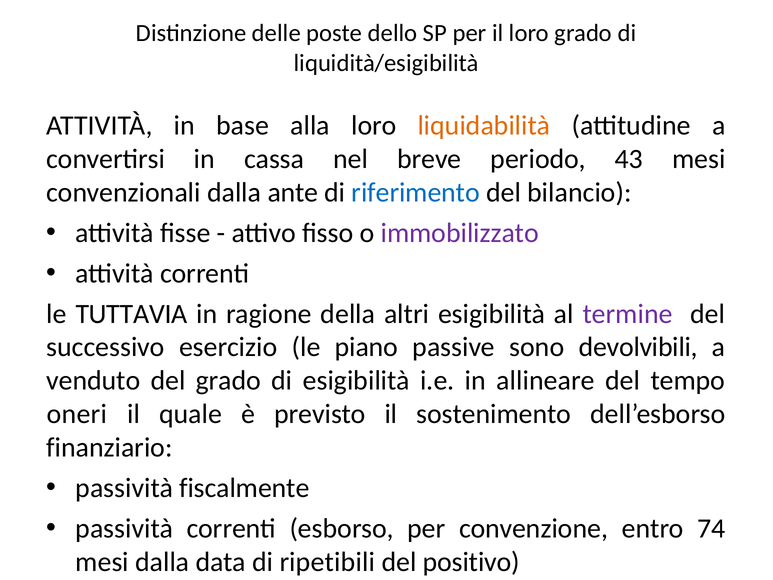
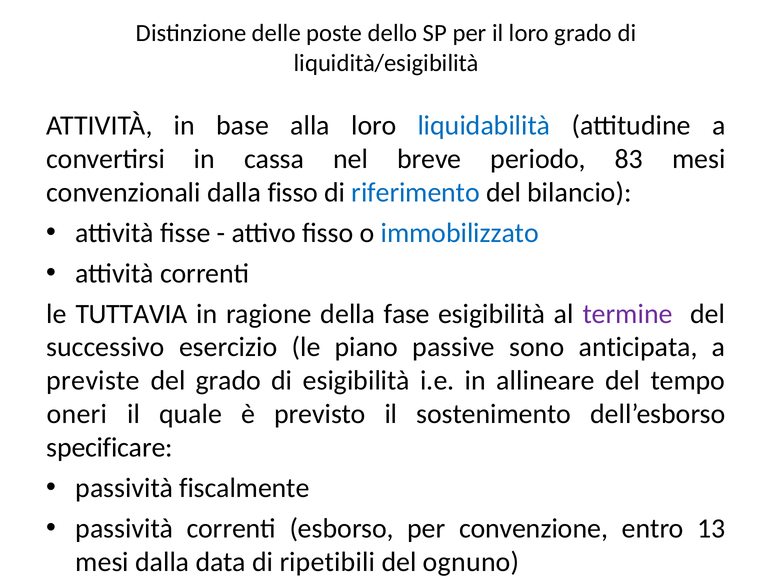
liquidabilità colour: orange -> blue (484, 126)
43: 43 -> 83 (629, 159)
dalla ante: ante -> fisso (293, 193)
immobilizzato colour: purple -> blue (460, 233)
altri: altri -> fase (407, 314)
devolvibili: devolvibili -> anticipata (638, 347)
venduto: venduto -> previste (93, 381)
finanziario: finanziario -> specificare (110, 448)
74: 74 -> 13 (711, 528)
positivo: positivo -> ognuno (471, 562)
